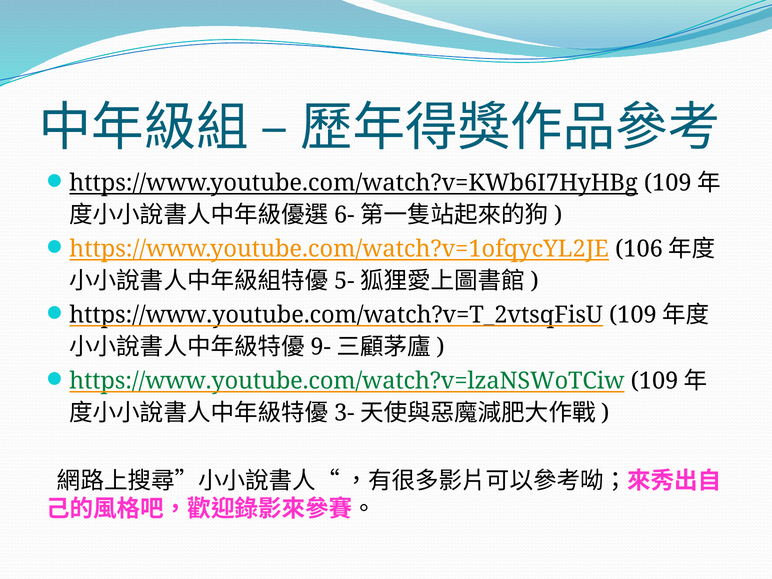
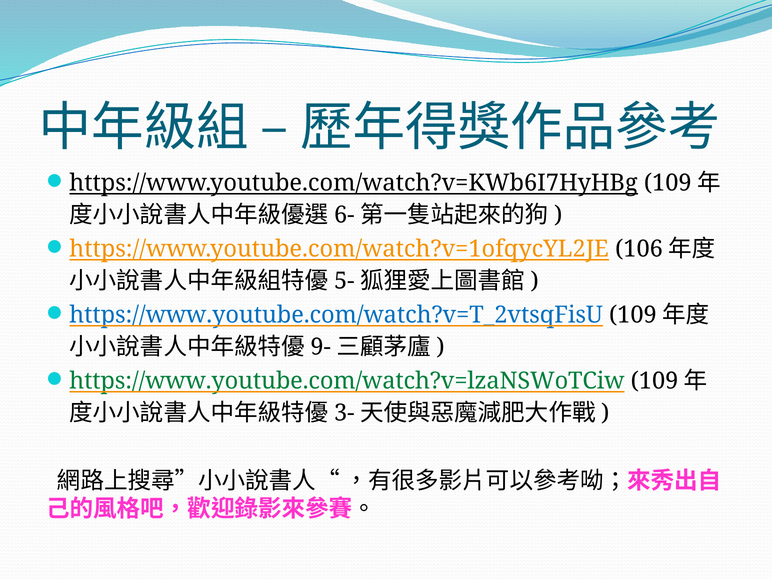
https://www.youtube.com/watch?v=T_2vtsqFisU colour: black -> blue (336, 315)
